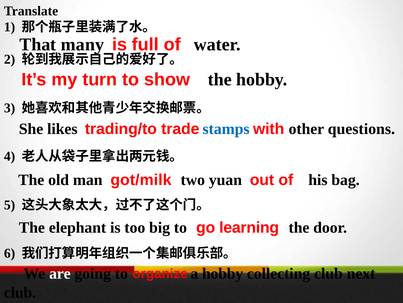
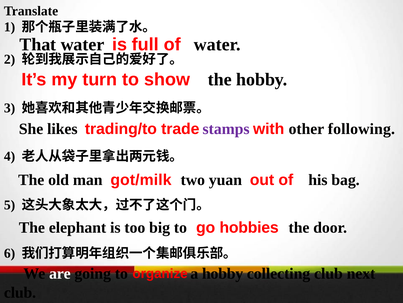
That many: many -> water (83, 44)
stamps colour: blue -> purple (226, 129)
questions: questions -> following (361, 129)
learning: learning -> hobbies (249, 227)
